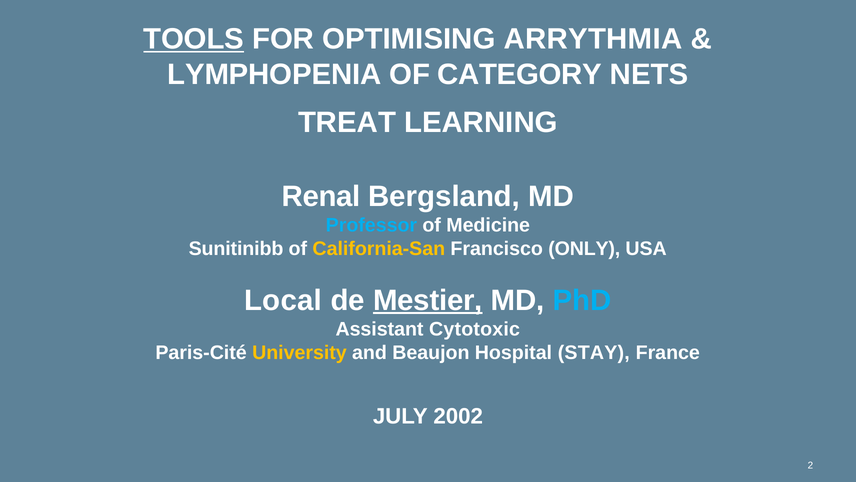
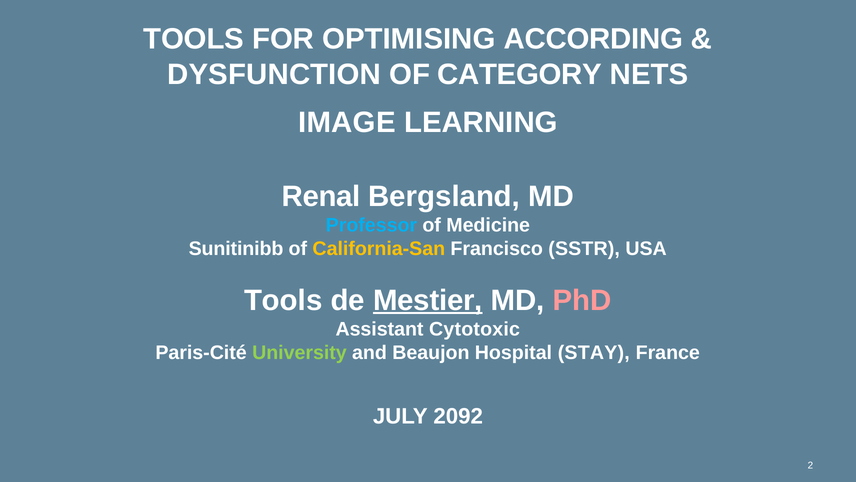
TOOLS underline: present -> none (194, 39)
ARRYTHMIA: ARRYTHMIA -> ACCORDING (593, 39)
LYMPHOPENIA: LYMPHOPENIA -> DYSFUNCTION (274, 74)
TREAT: TREAT -> IMAGE (347, 122)
ONLY: ONLY -> SSTR (584, 249)
Local: Local -> Tools (283, 300)
PhD colour: light blue -> pink (582, 300)
University colour: yellow -> light green (299, 352)
2002: 2002 -> 2092 (458, 416)
